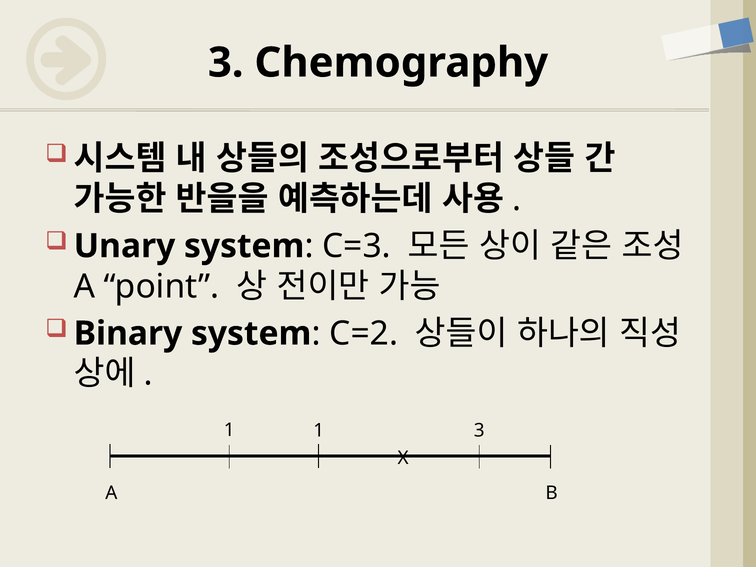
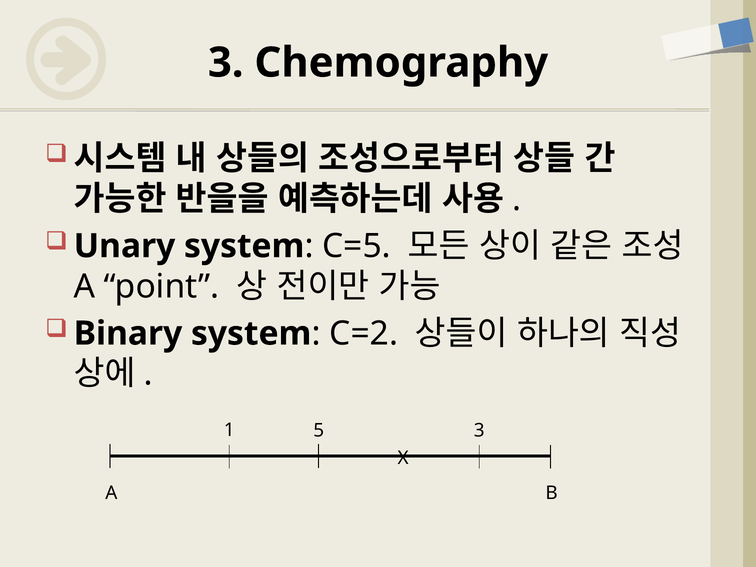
C=3: C=3 -> C=5 (357, 246)
1 1: 1 -> 5 (319, 431)
